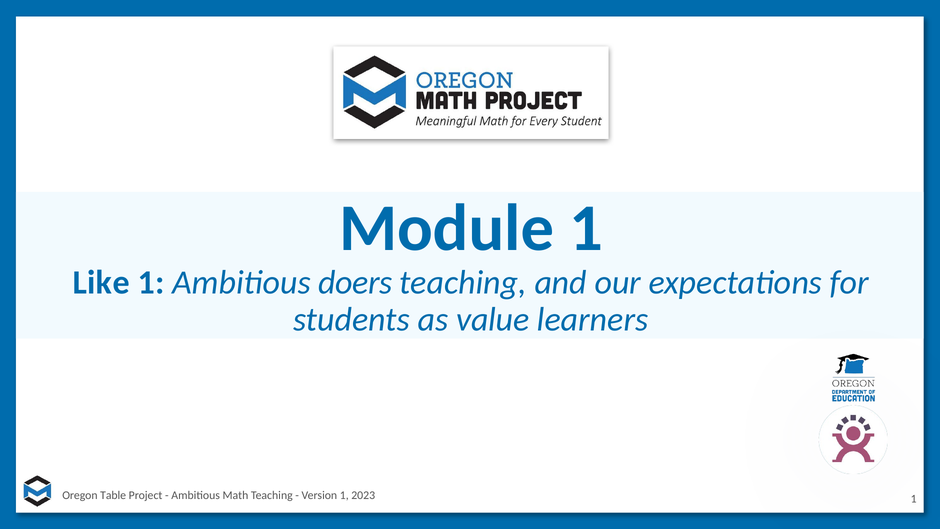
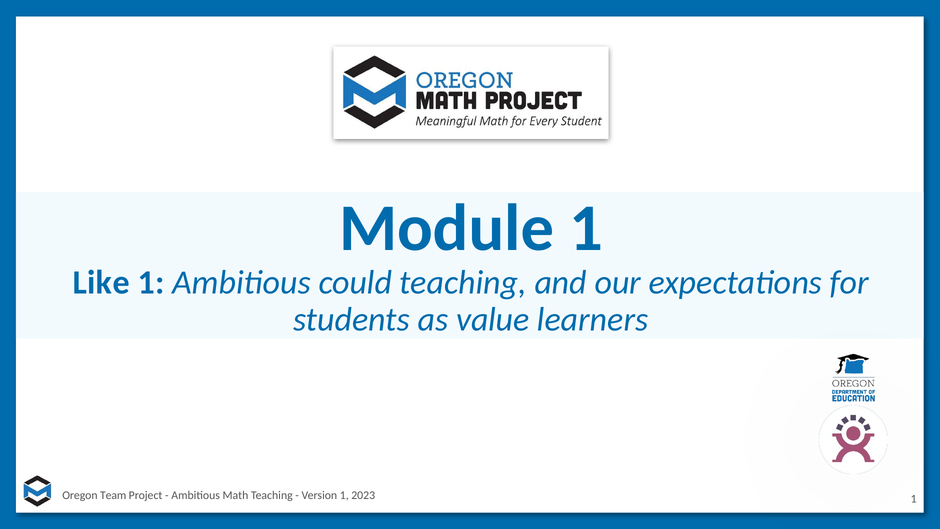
doers: doers -> could (355, 283)
Table: Table -> Team (113, 495)
